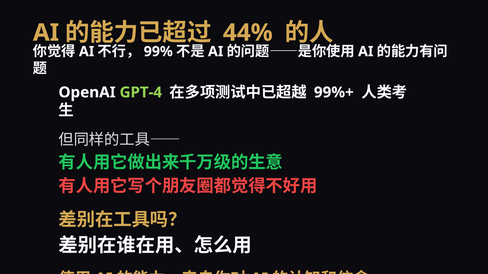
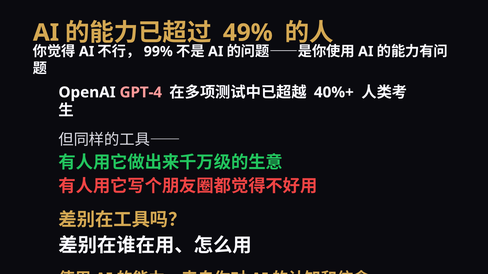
44%: 44% -> 49% (248, 33)
GPT-4 colour: light green -> pink (141, 93)
99%+: 99%+ -> 40%+ (334, 93)
